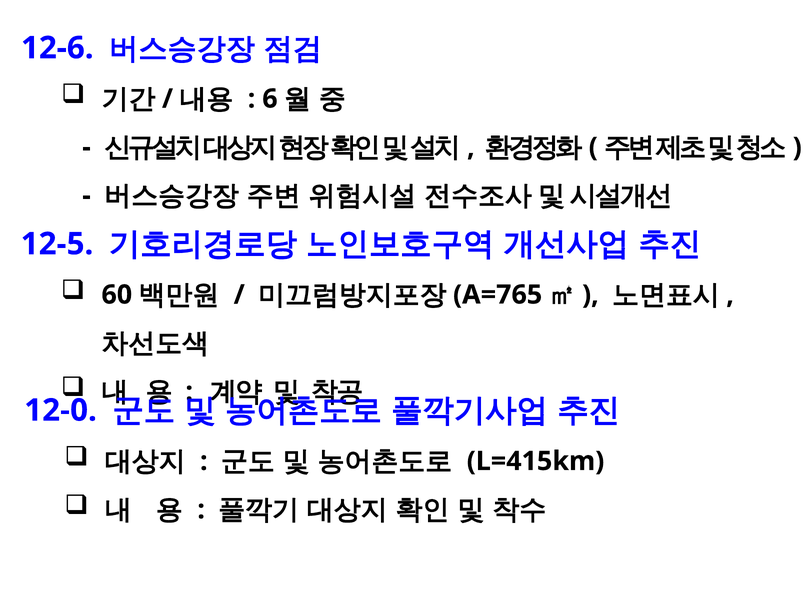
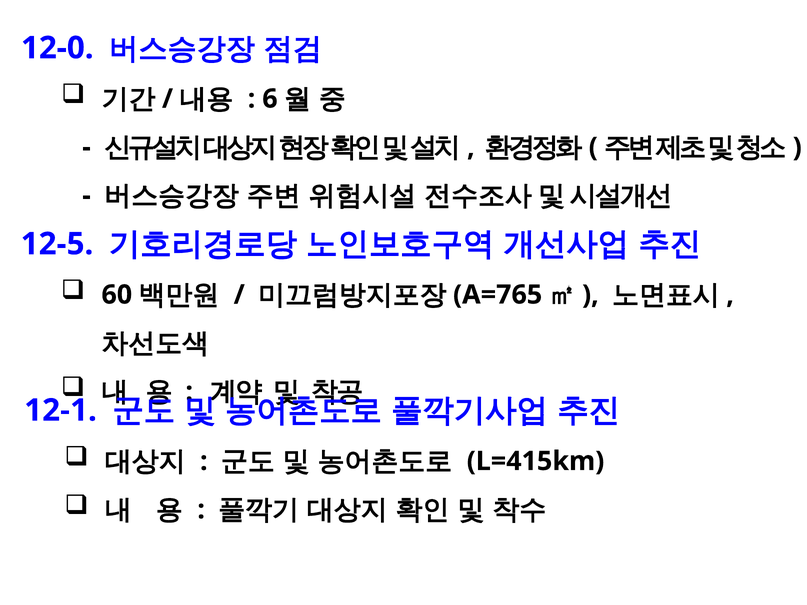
12-6: 12-6 -> 12-0 (57, 48)
12-0: 12-0 -> 12-1 (61, 411)
